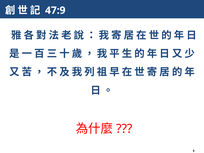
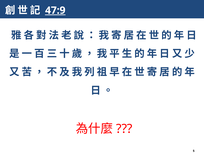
47:9 underline: none -> present (55, 10)
